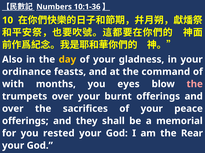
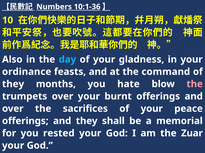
day colour: yellow -> light blue (67, 60)
with: with -> they (13, 84)
eyes: eyes -> hate (128, 84)
Rear: Rear -> Zuar (192, 134)
